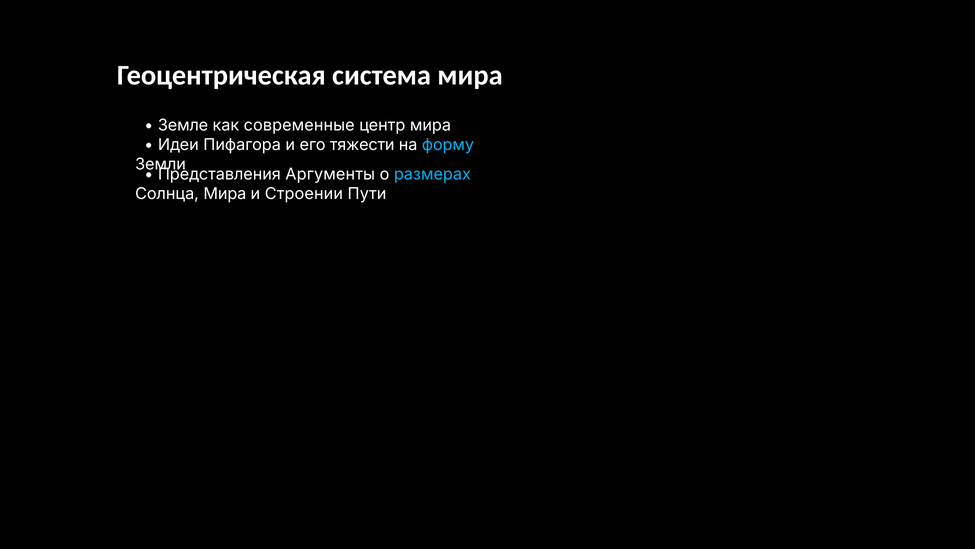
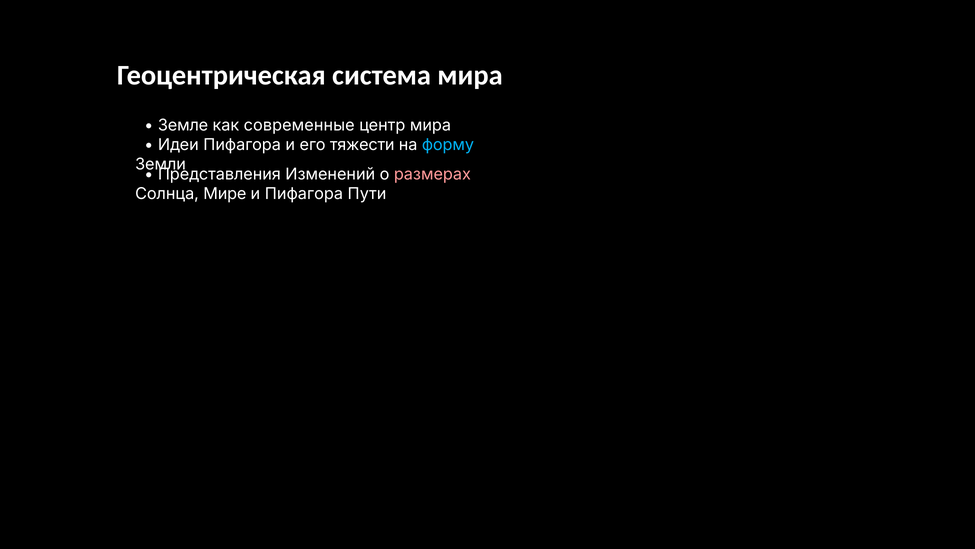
Аргументы: Аргументы -> Изменений (330, 174)
размерах colour: light blue -> pink (432, 174)
Солнца Мира: Мира -> Мире (225, 194)
и Строении: Строении -> Пифагора (304, 194)
